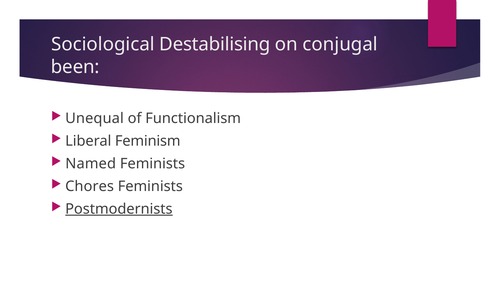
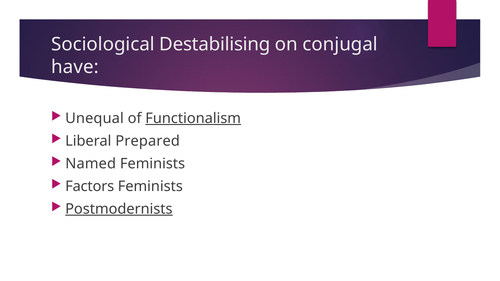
been: been -> have (75, 67)
Functionalism underline: none -> present (193, 118)
Feminism: Feminism -> Prepared (148, 141)
Chores: Chores -> Factors (90, 186)
